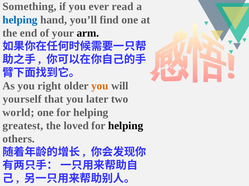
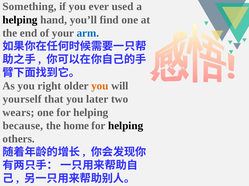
read: read -> used (123, 7)
helping colour: blue -> black (20, 20)
arm colour: black -> blue (88, 33)
world: world -> wears (18, 113)
greatest: greatest -> because (23, 126)
loved: loved -> home (76, 126)
